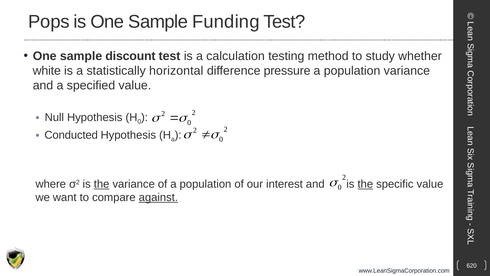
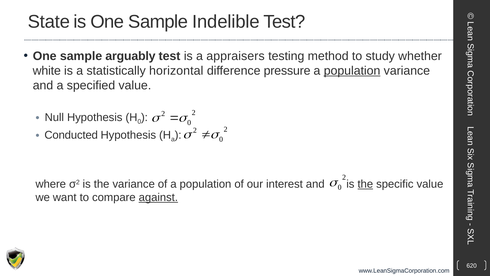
Pops: Pops -> State (49, 22)
Funding: Funding -> Indelible (226, 22)
discount: discount -> arguably (130, 56)
calculation: calculation -> appraisers (236, 56)
population underline: none -> present (352, 71)
the underline: present -> none (102, 184)
